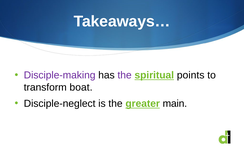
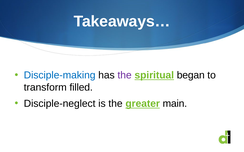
Disciple-making colour: purple -> blue (60, 75)
points: points -> began (191, 75)
boat: boat -> filled (81, 88)
